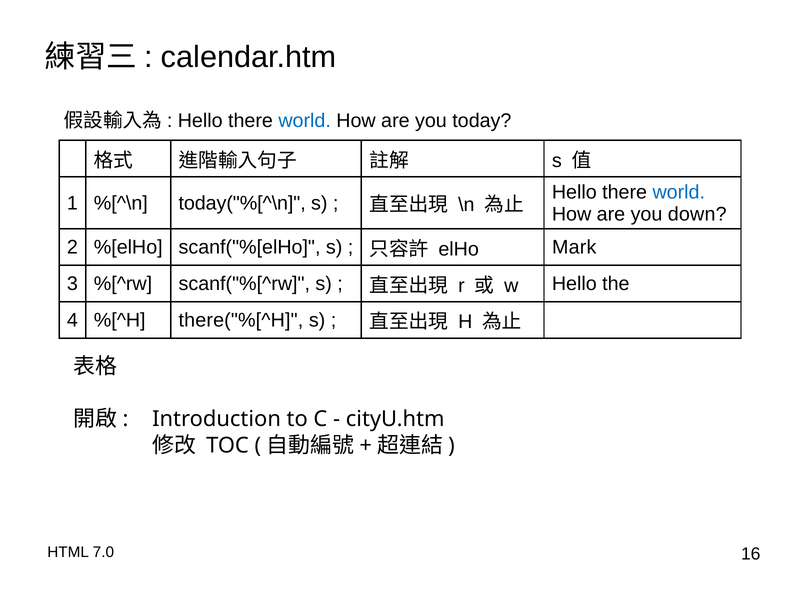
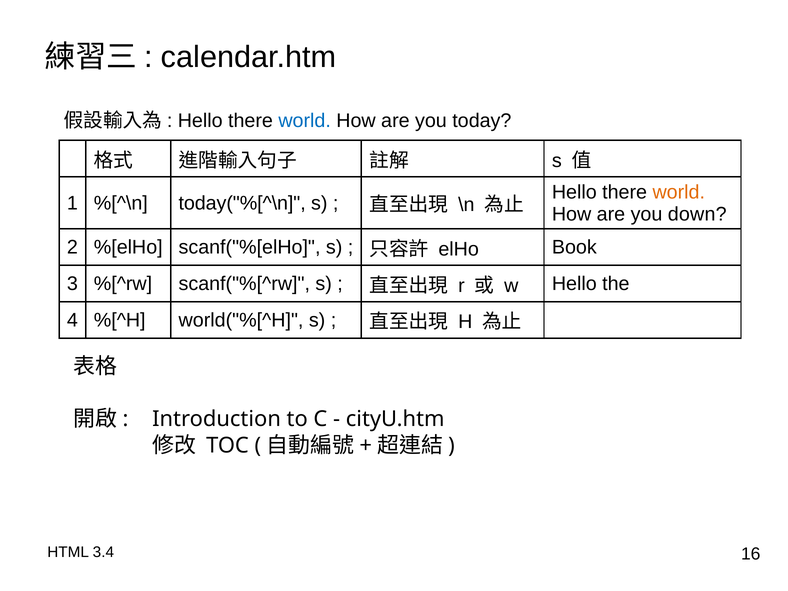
world colour: blue -> orange (679, 192)
Mark: Mark -> Book (574, 247)
there("%[^H: there("%[^H -> world("%[^H (241, 320)
7.0: 7.0 -> 3.4 (103, 552)
